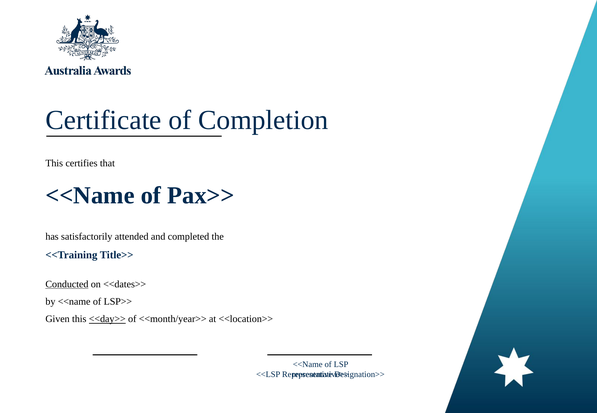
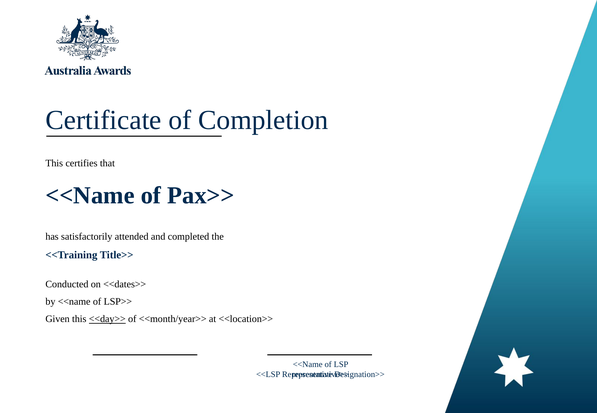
Conducted underline: present -> none (67, 284)
